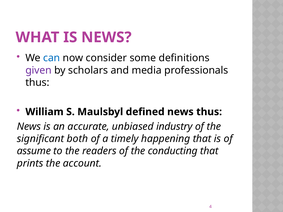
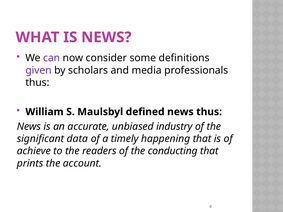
can colour: blue -> purple (52, 58)
both: both -> data (77, 139)
assume: assume -> achieve (34, 151)
